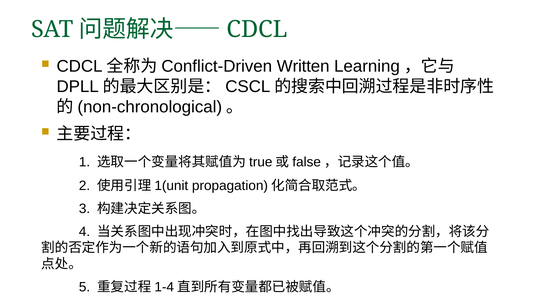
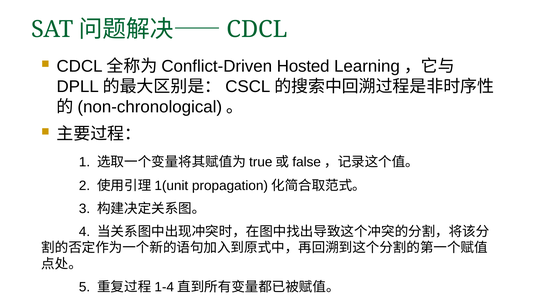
Written: Written -> Hosted (303, 66)
